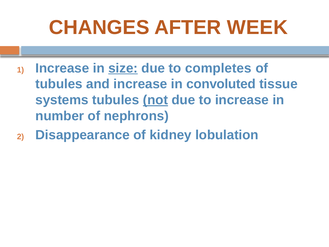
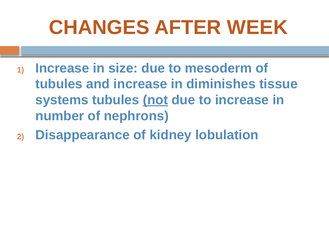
size underline: present -> none (123, 68)
completes: completes -> mesoderm (218, 68)
convoluted: convoluted -> diminishes (221, 84)
